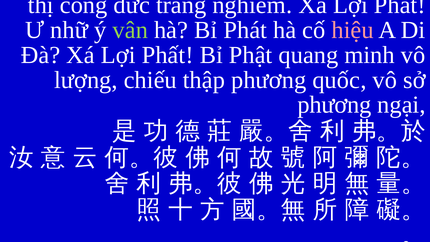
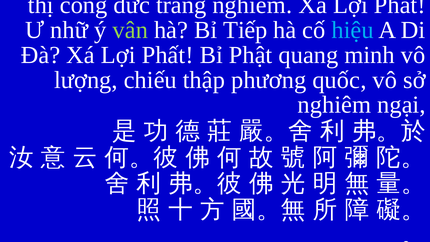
Phát: Phát -> Tiếp (245, 30)
hiệu colour: pink -> light blue (353, 30)
phương: phương -> nghiêm (334, 105)
